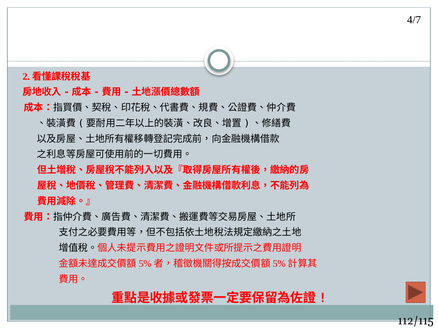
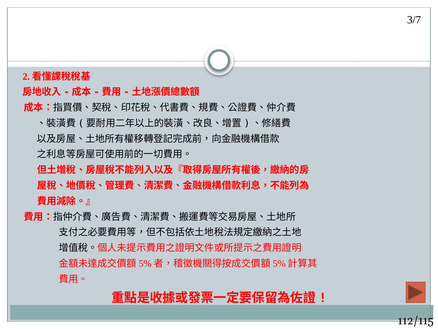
4/7: 4/7 -> 3/7 (414, 20)
